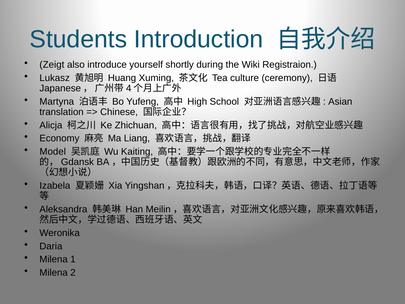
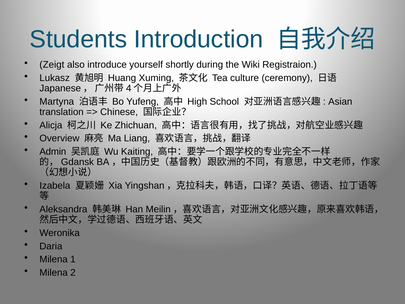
Economy: Economy -> Overview (59, 138)
Model: Model -> Admin (53, 152)
